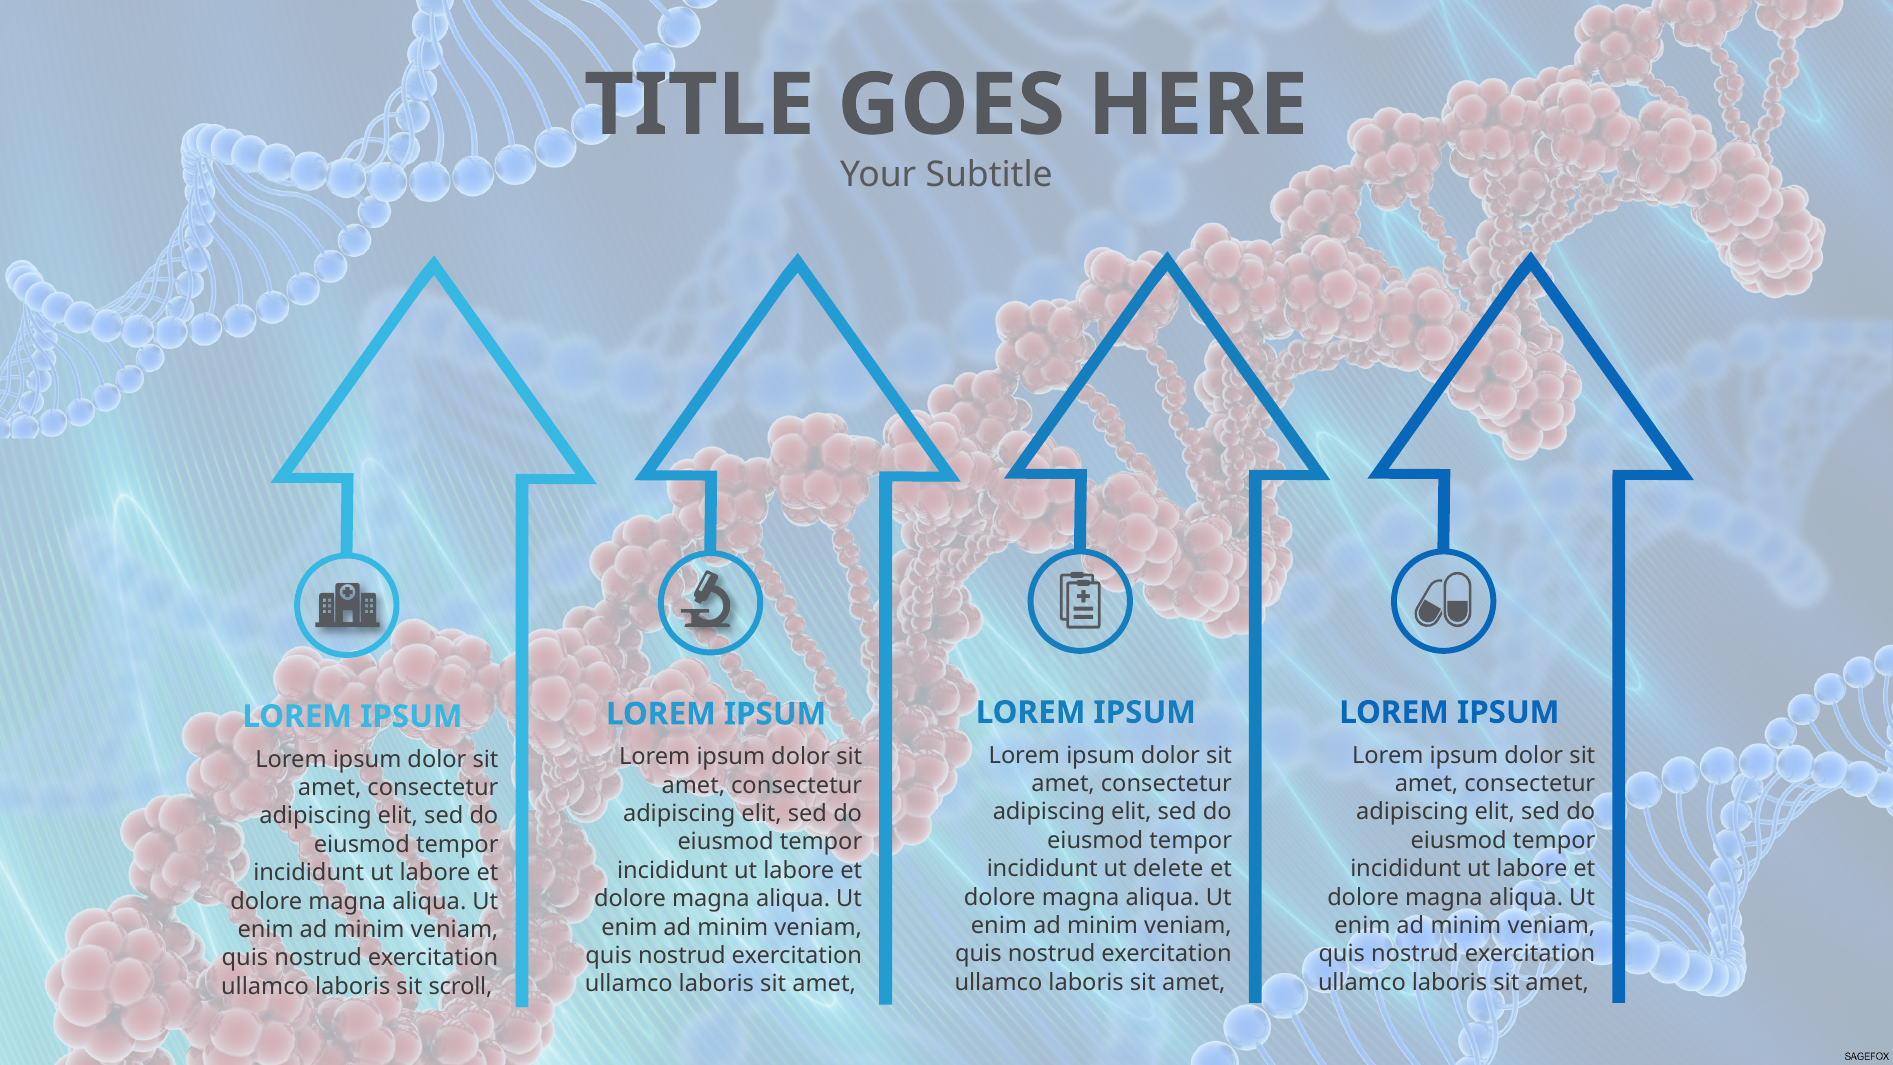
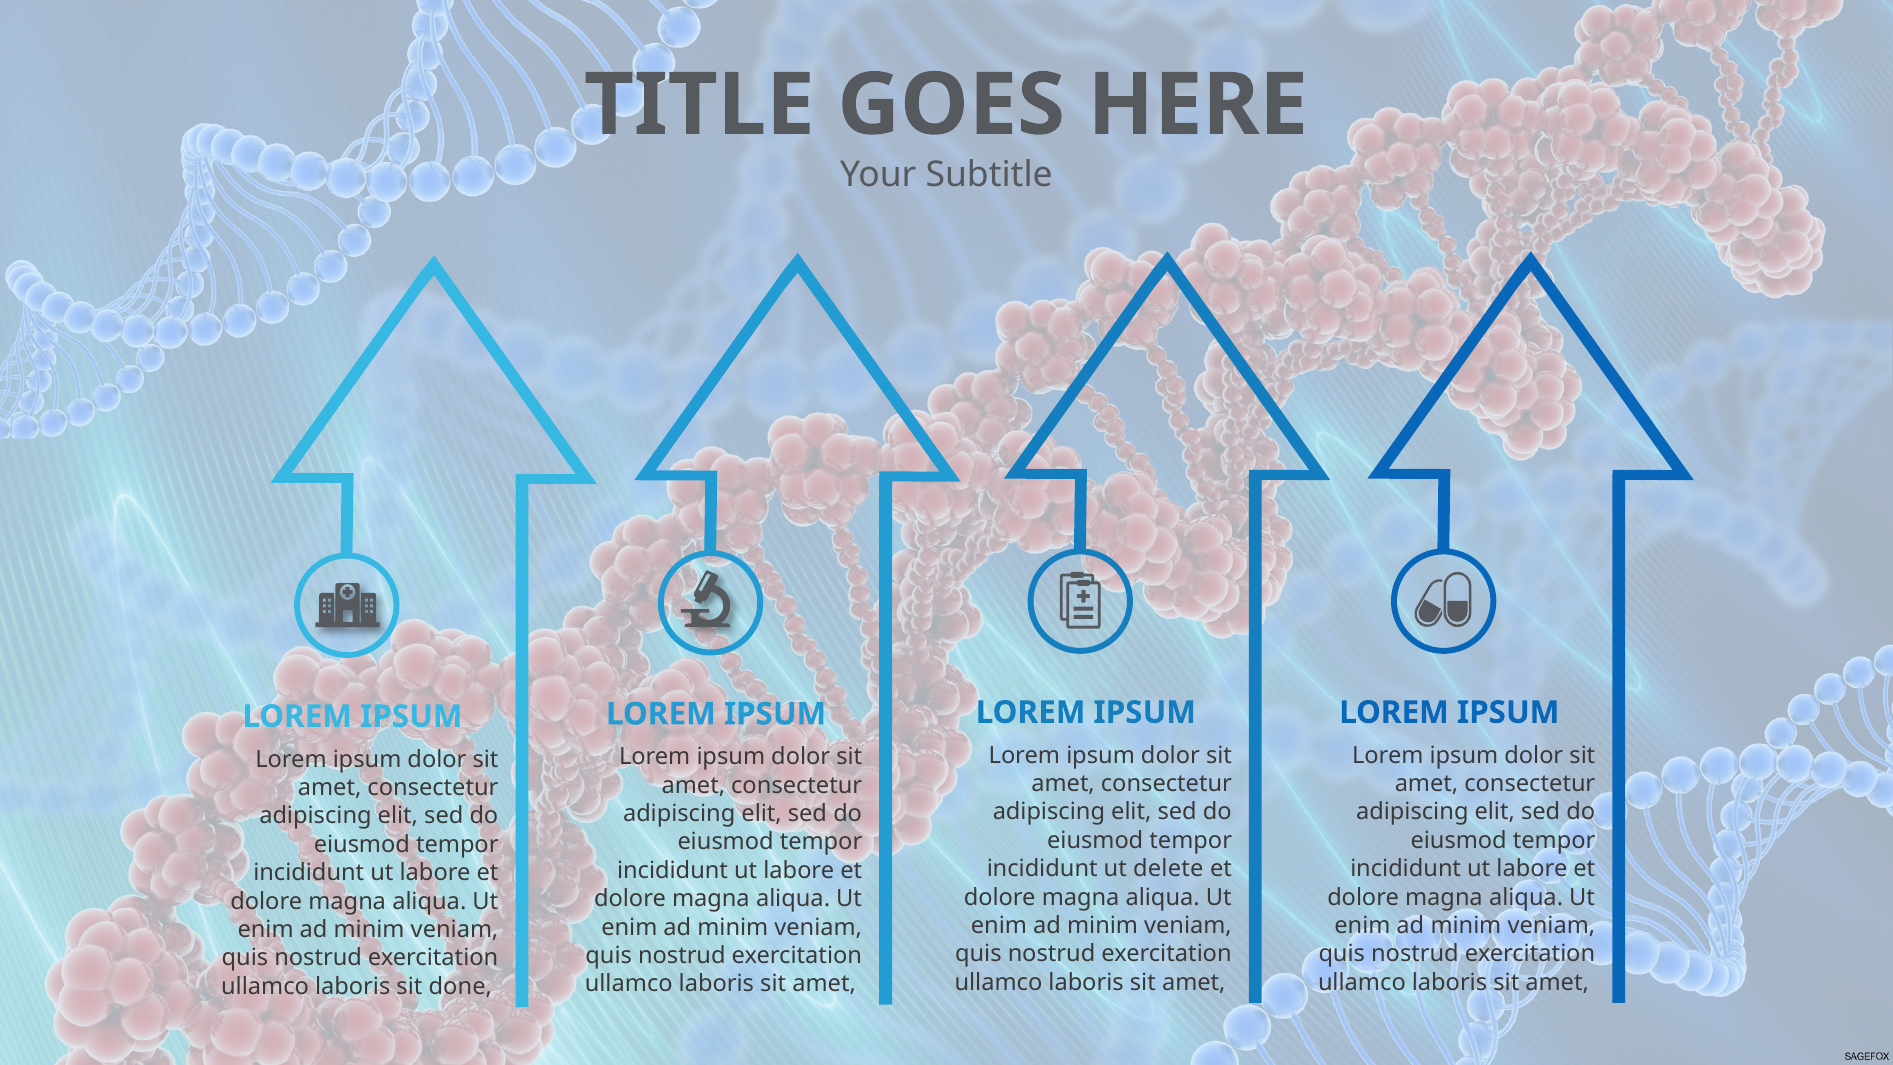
scroll: scroll -> done (460, 986)
